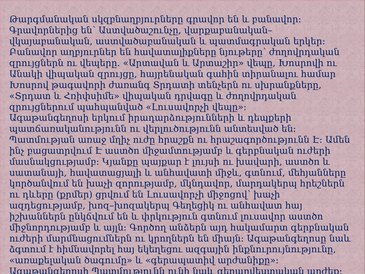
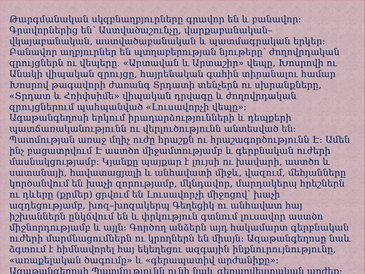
հավատալիքները: հավատալիքները -> պտղաբերության (175, 52)
միջև գտնում: գտնում -> վազում (265, 173)
